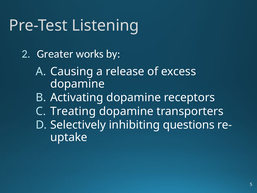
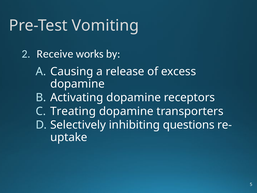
Listening: Listening -> Vomiting (105, 26)
Greater: Greater -> Receive (55, 54)
